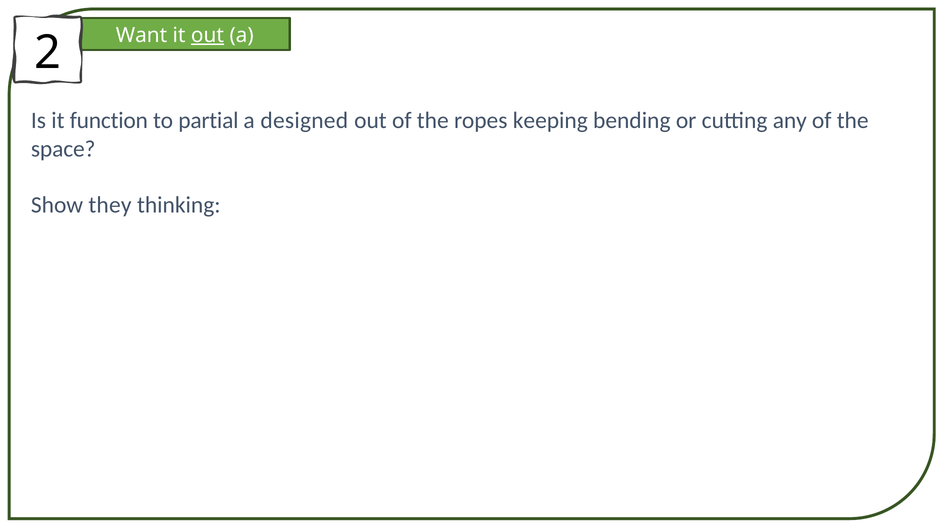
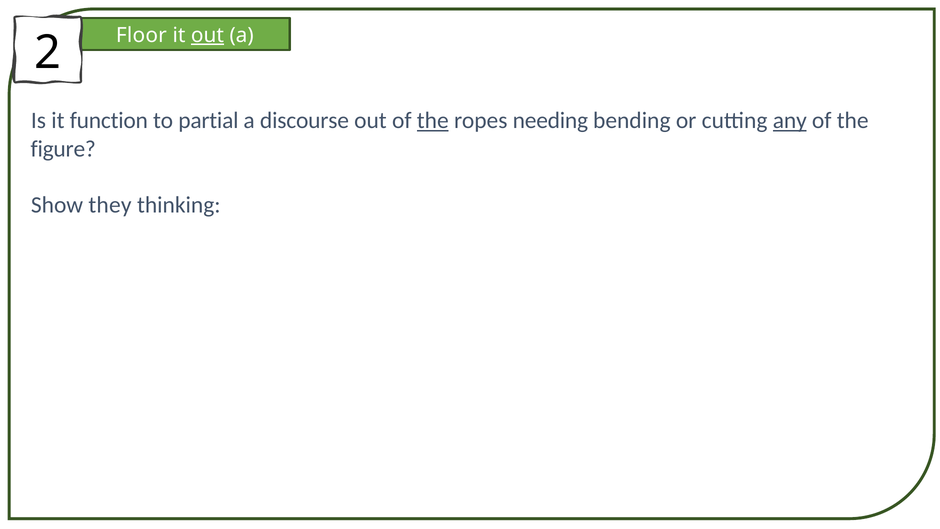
Want: Want -> Floor (141, 35)
designed: designed -> discourse (305, 120)
the underline: none -> present (433, 120)
keeping: keeping -> needing (550, 120)
any underline: none -> present (790, 120)
space: space -> figure (63, 149)
